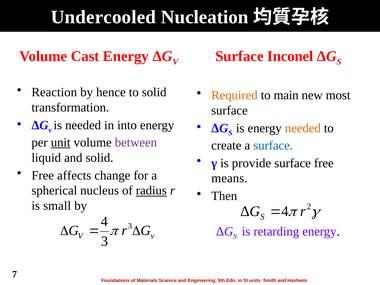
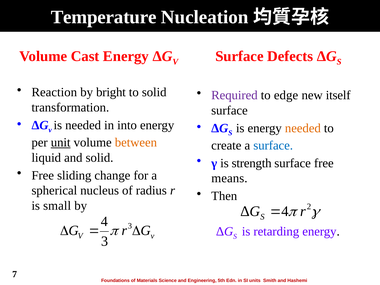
Undercooled: Undercooled -> Temperature (104, 17)
Inconel: Inconel -> Defects (290, 56)
hence: hence -> bright (111, 92)
Required colour: orange -> purple (234, 95)
main: main -> edge (286, 95)
most: most -> itself (338, 95)
between colour: purple -> orange (136, 142)
provide: provide -> strength (252, 163)
affects: affects -> sliding (74, 175)
radius underline: present -> none (151, 191)
